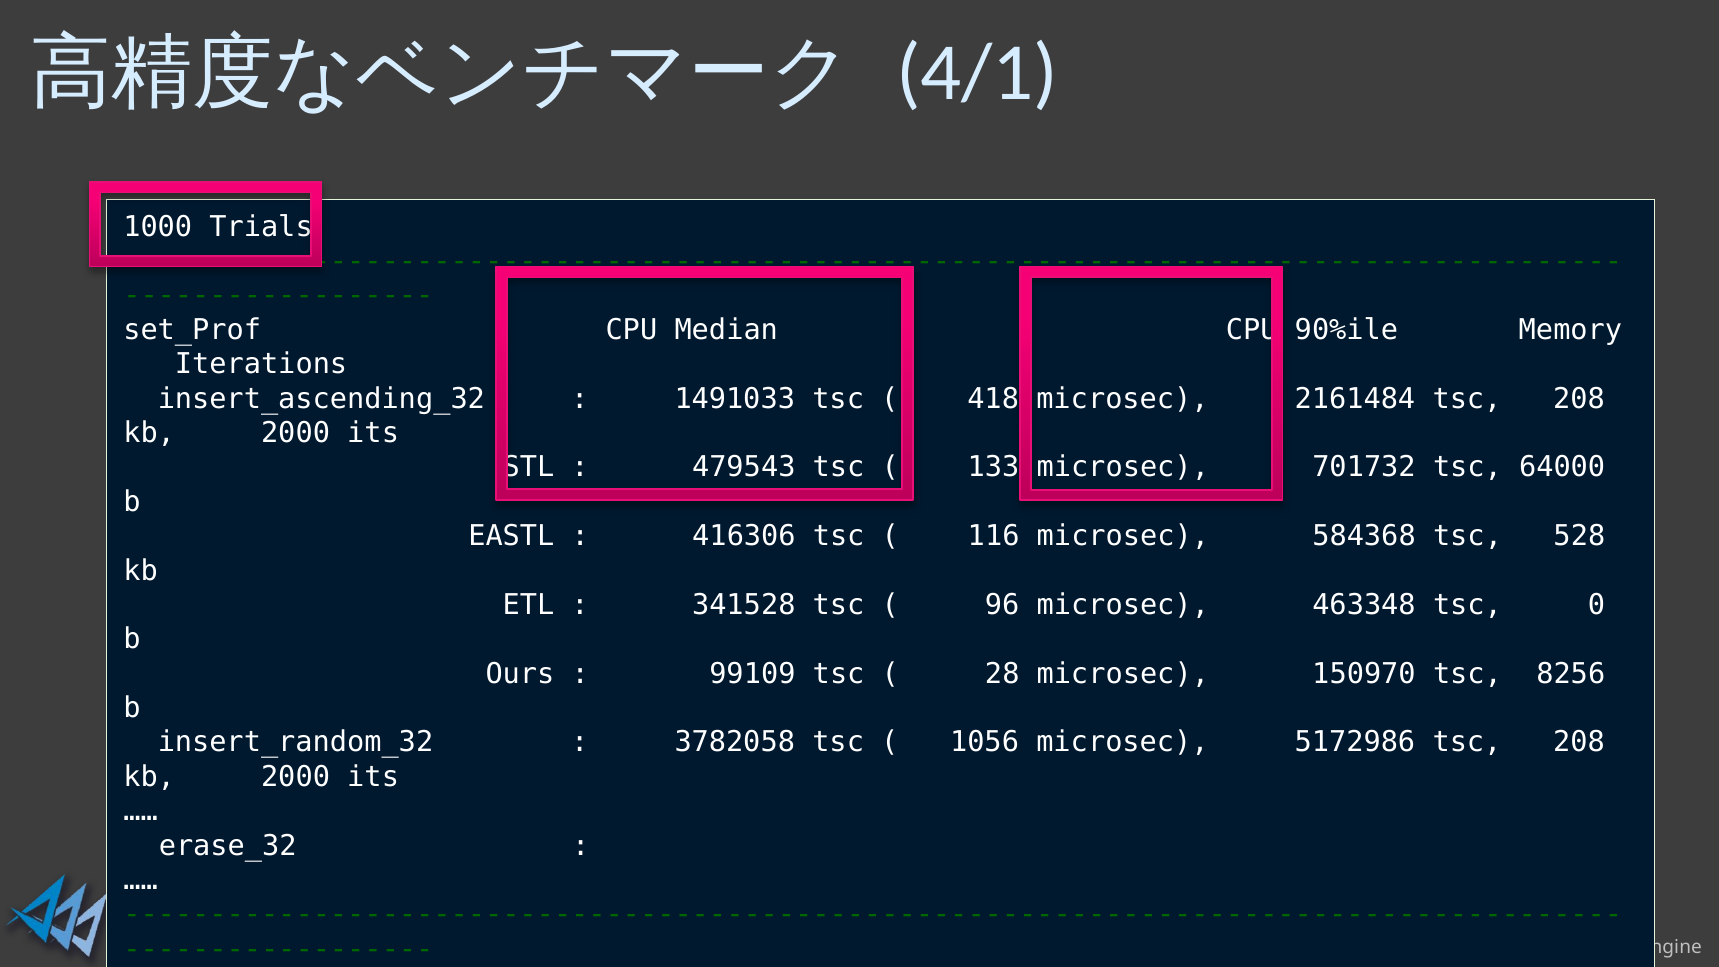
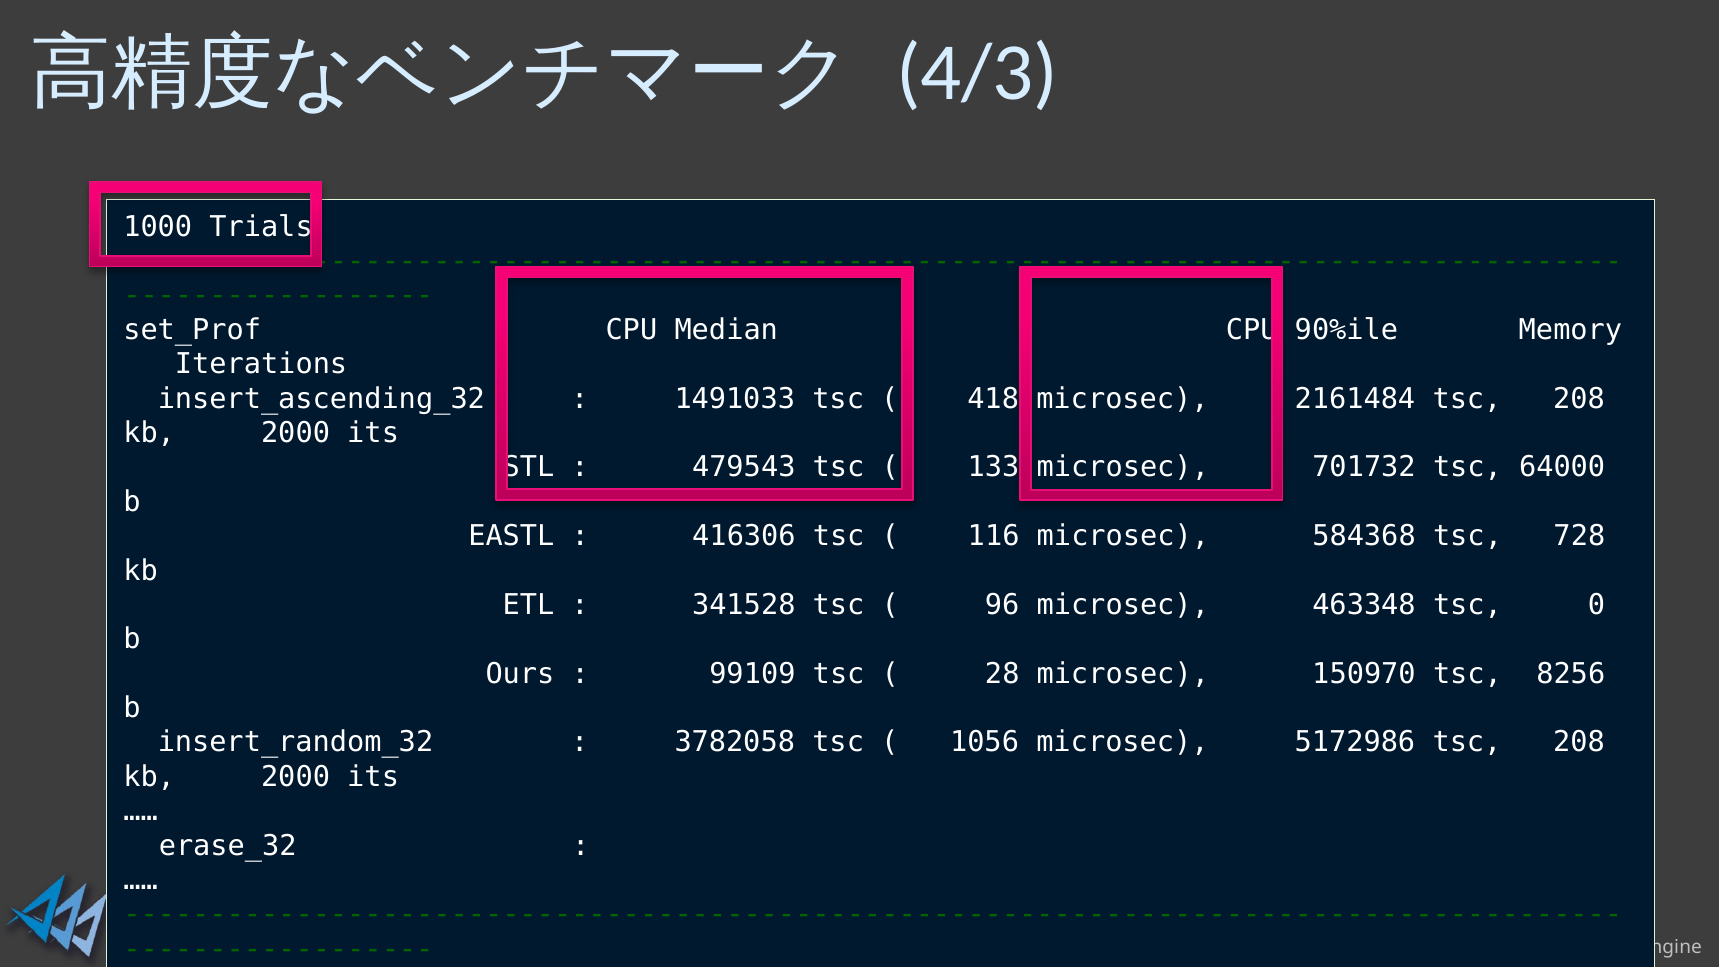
4/1: 4/1 -> 4/3 (977, 73)
528: 528 -> 728 (1579, 536)
